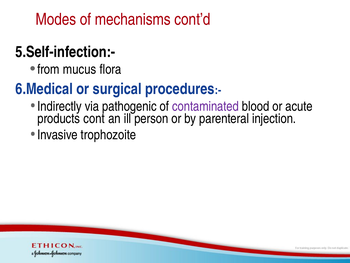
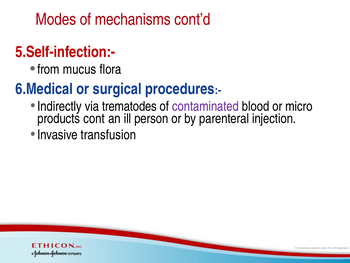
5.Self-infection:- colour: black -> red (65, 52)
pathogenic: pathogenic -> trematodes (129, 106)
acute: acute -> micro (299, 106)
trophozoite: trophozoite -> transfusion (108, 135)
